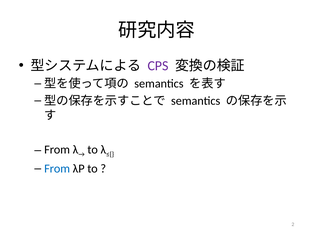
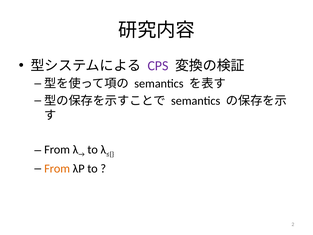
From colour: blue -> orange (57, 168)
